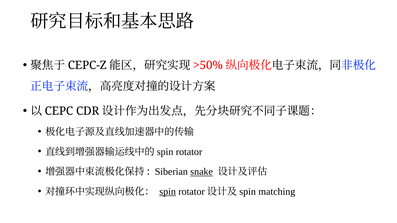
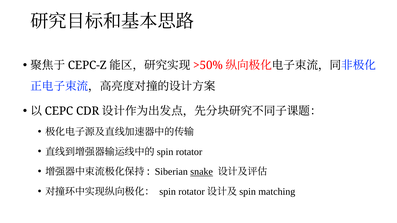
spin underline: present -> none (168, 192)
